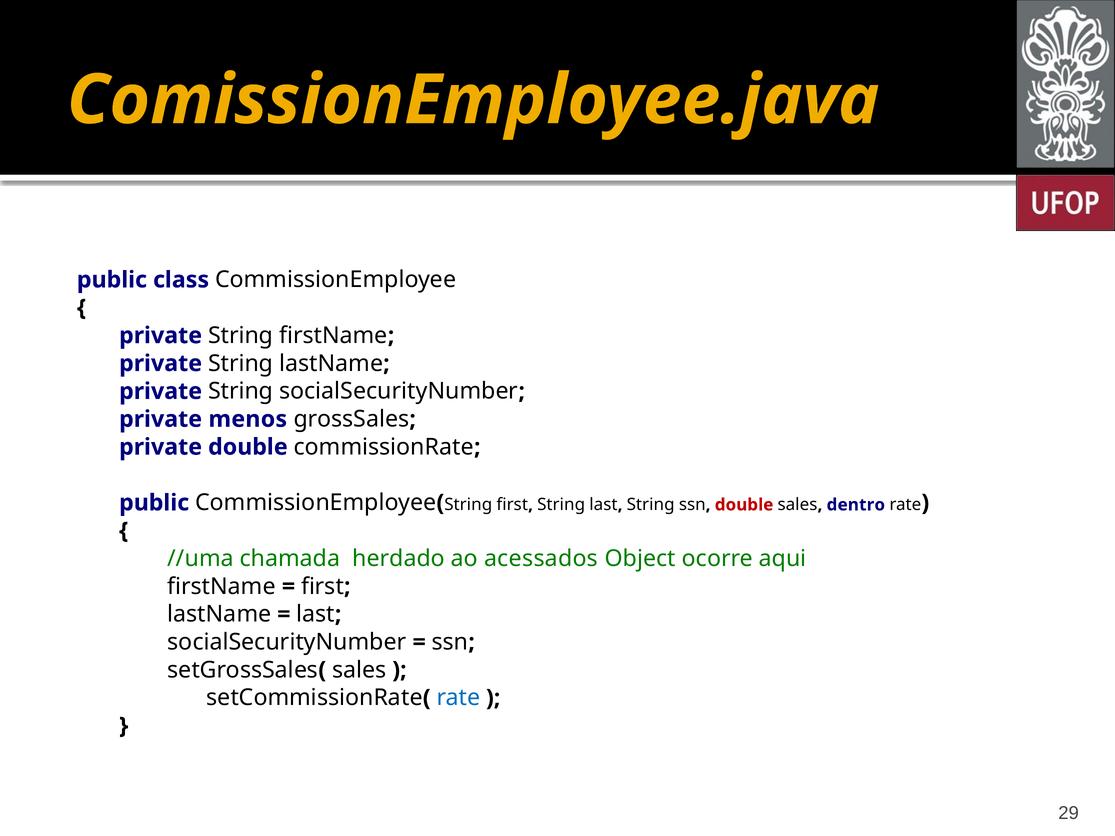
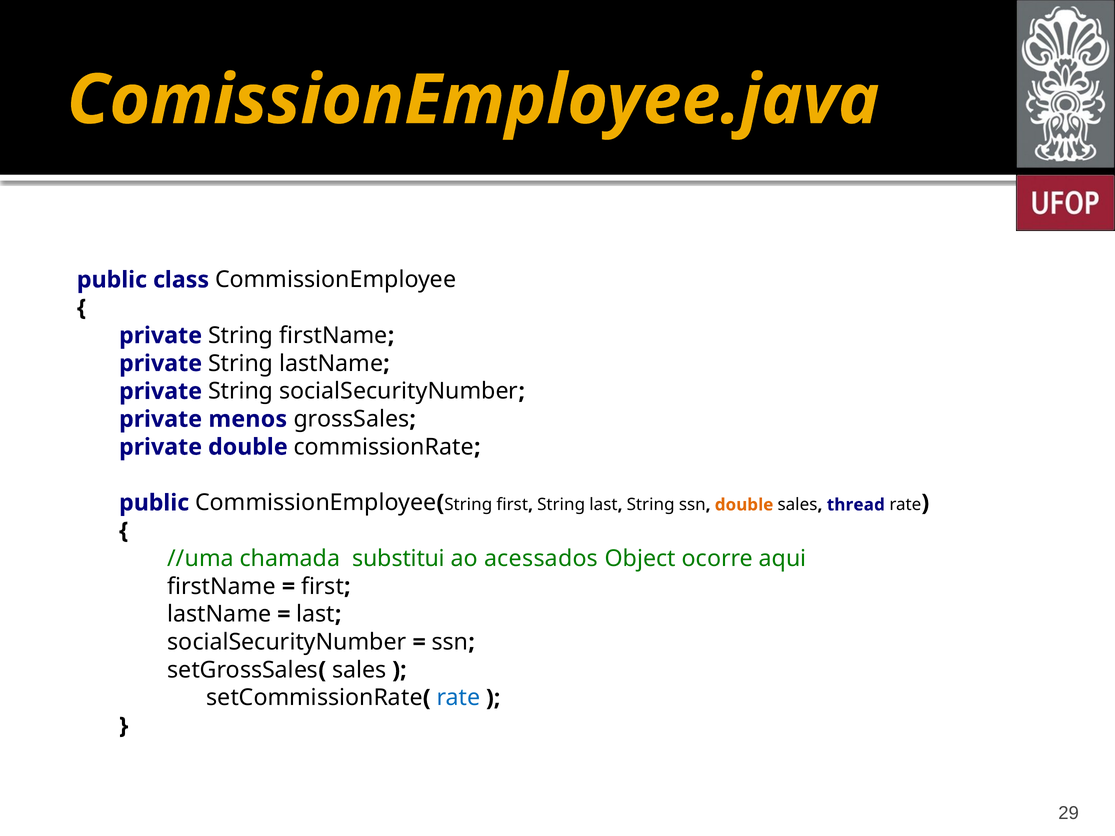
double colour: red -> orange (744, 505)
dentro: dentro -> thread (856, 505)
herdado: herdado -> substitui (399, 559)
